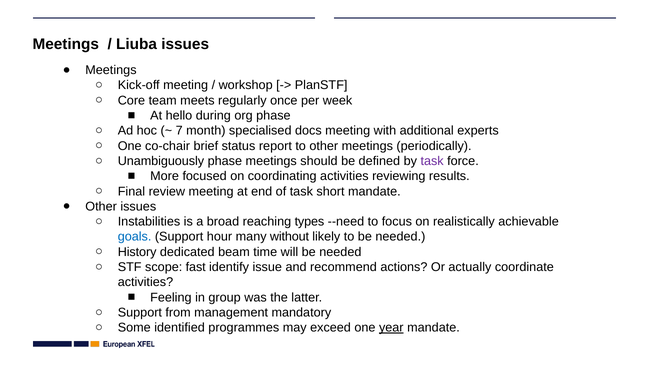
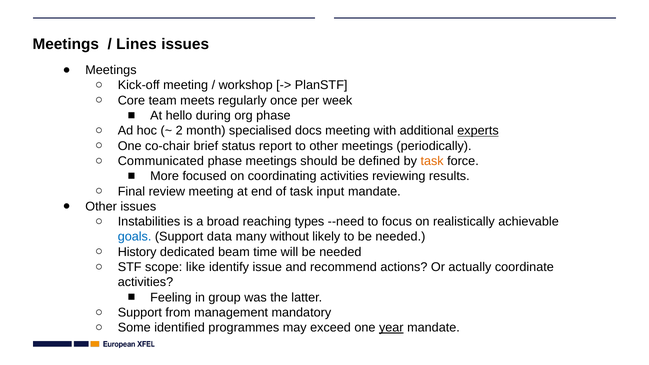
Liuba: Liuba -> Lines (136, 44)
7: 7 -> 2 (179, 131)
experts underline: none -> present (478, 131)
Unambiguously: Unambiguously -> Communicated (161, 161)
task colour: purple -> orange (432, 161)
short: short -> input (330, 191)
hour: hour -> data (219, 237)
fast: fast -> like (196, 267)
